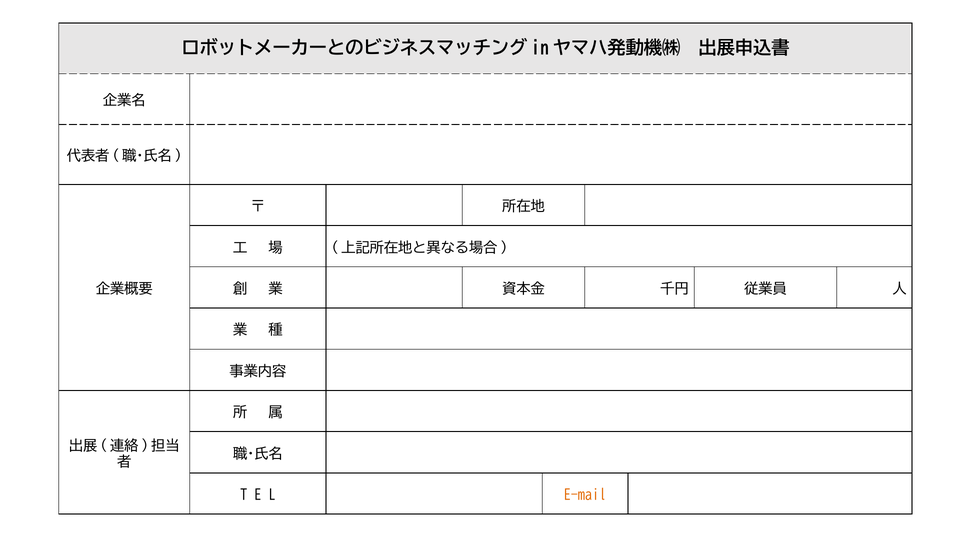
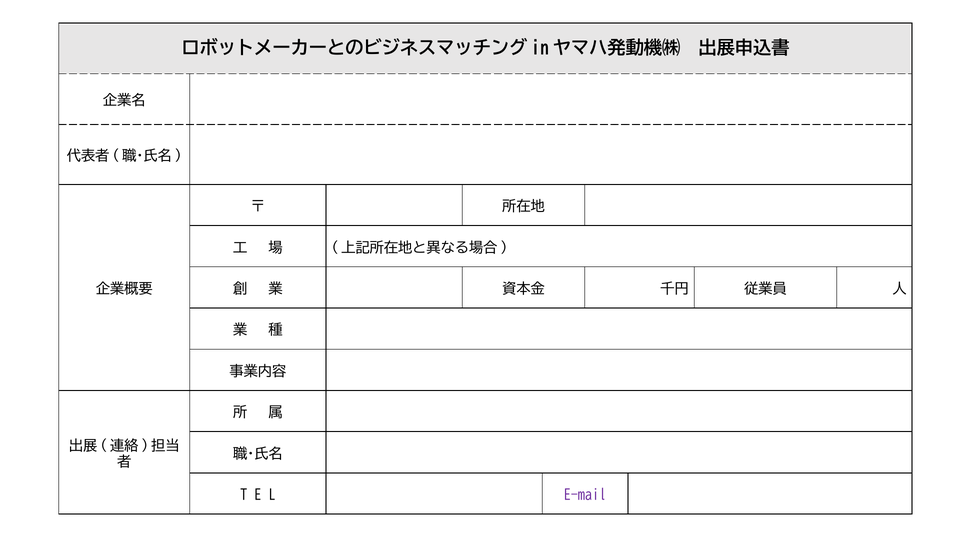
E-mail colour: orange -> purple (585, 495)
